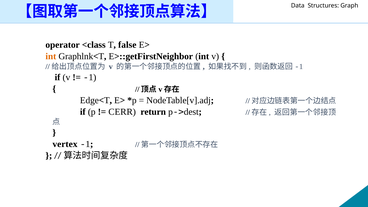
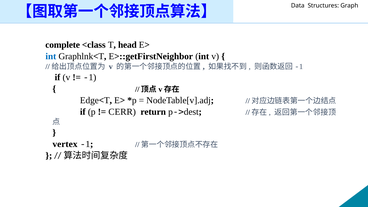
operator: operator -> complete (63, 45)
false: false -> head (127, 45)
int colour: orange -> blue (51, 56)
